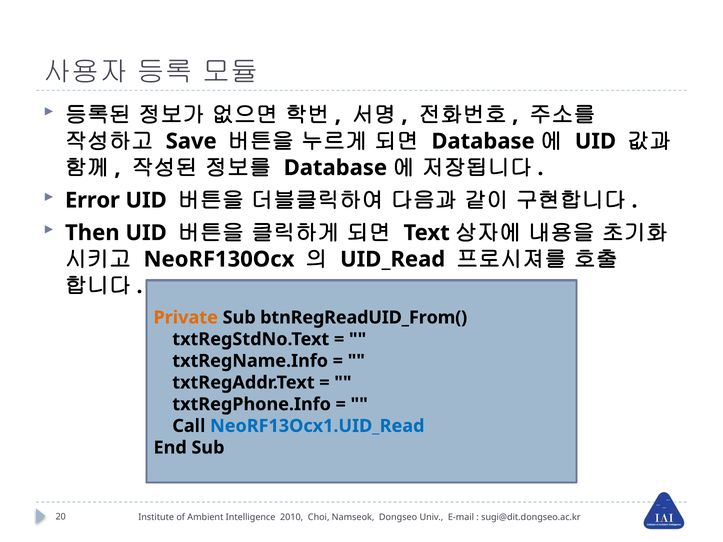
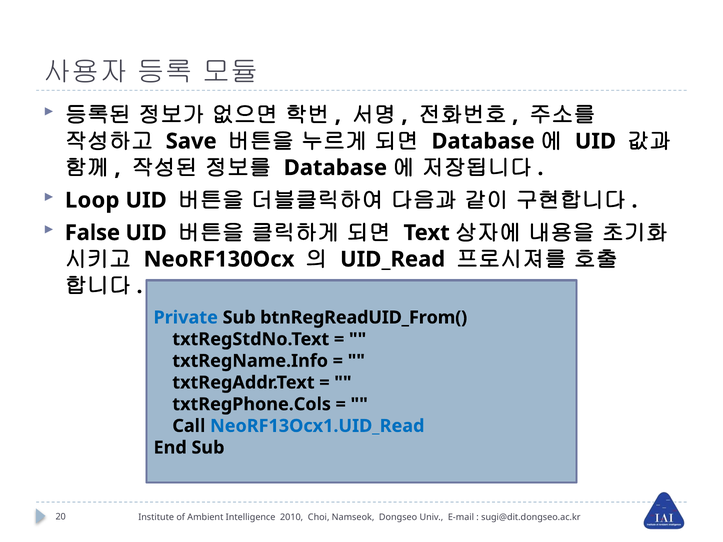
Error: Error -> Loop (92, 200)
Then: Then -> False (92, 233)
Private colour: orange -> blue (186, 318)
txtRegPhone.Info: txtRegPhone.Info -> txtRegPhone.Cols (252, 404)
